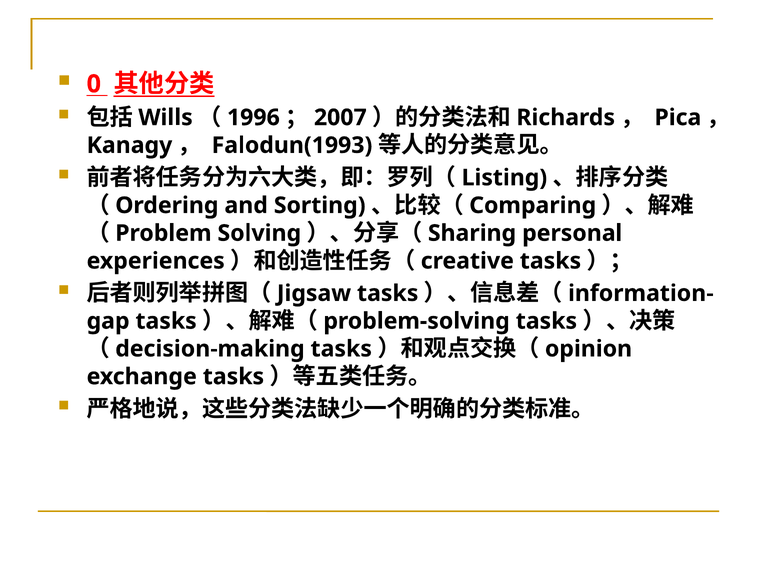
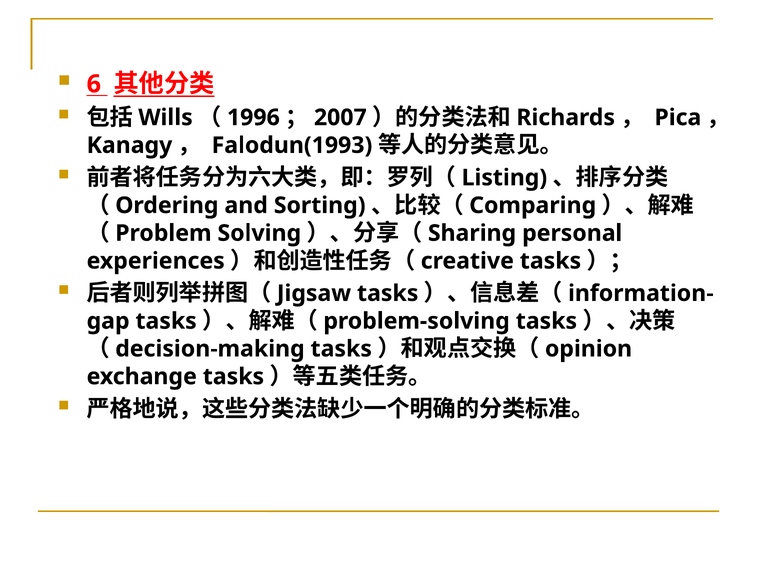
0: 0 -> 6 (94, 84)
